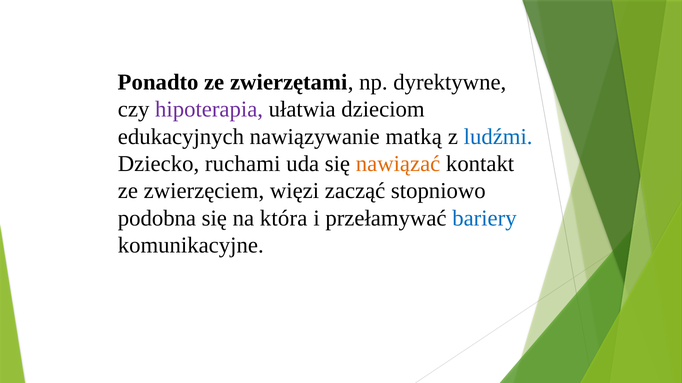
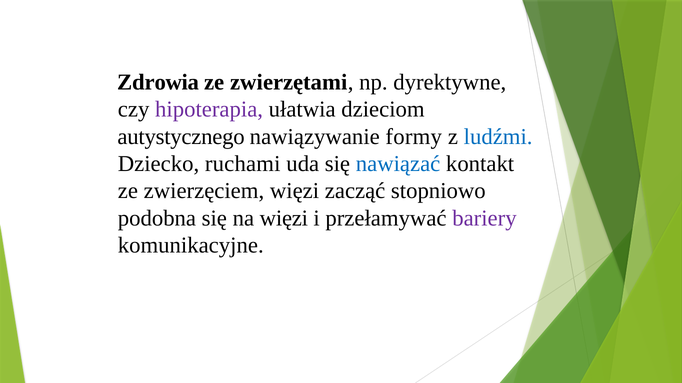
Ponadto: Ponadto -> Zdrowia (158, 82)
edukacyjnych: edukacyjnych -> autystycznego (181, 137)
matką: matką -> formy (414, 137)
nawiązać colour: orange -> blue (398, 164)
na która: która -> więzi (284, 219)
bariery colour: blue -> purple (484, 219)
